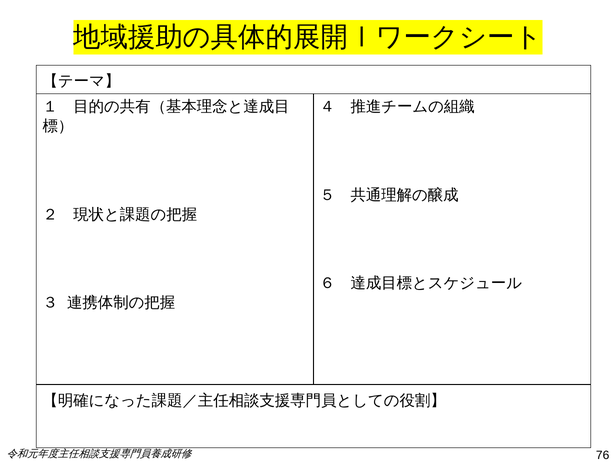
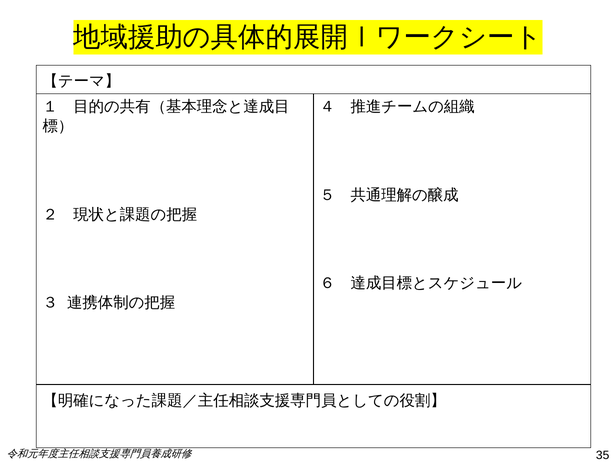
76: 76 -> 35 (603, 455)
